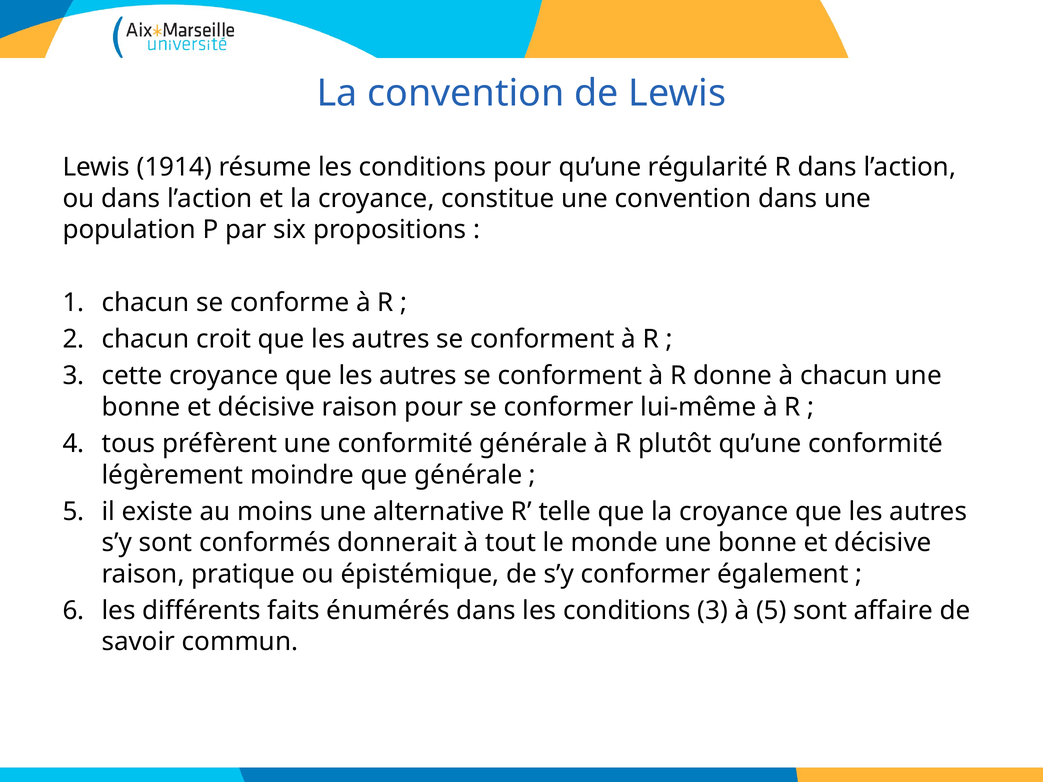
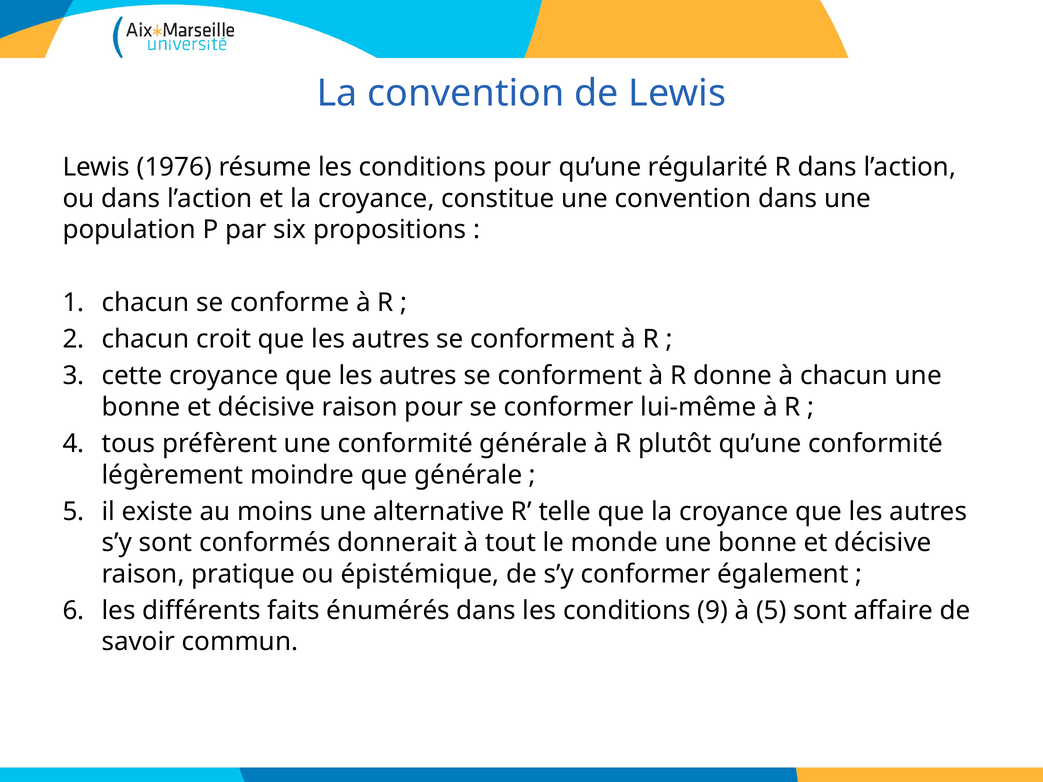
1914: 1914 -> 1976 (174, 167)
conditions 3: 3 -> 9 (713, 611)
